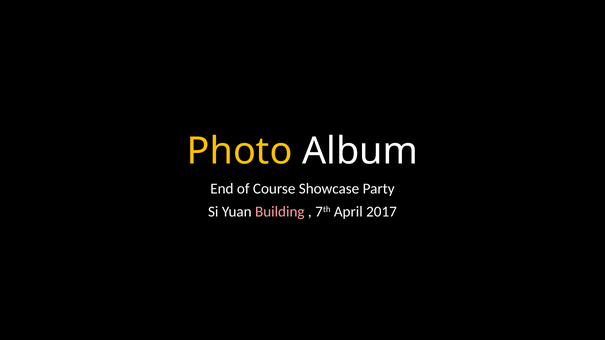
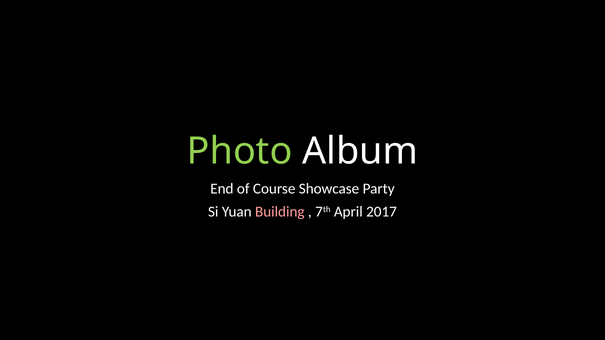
Photo colour: yellow -> light green (240, 151)
